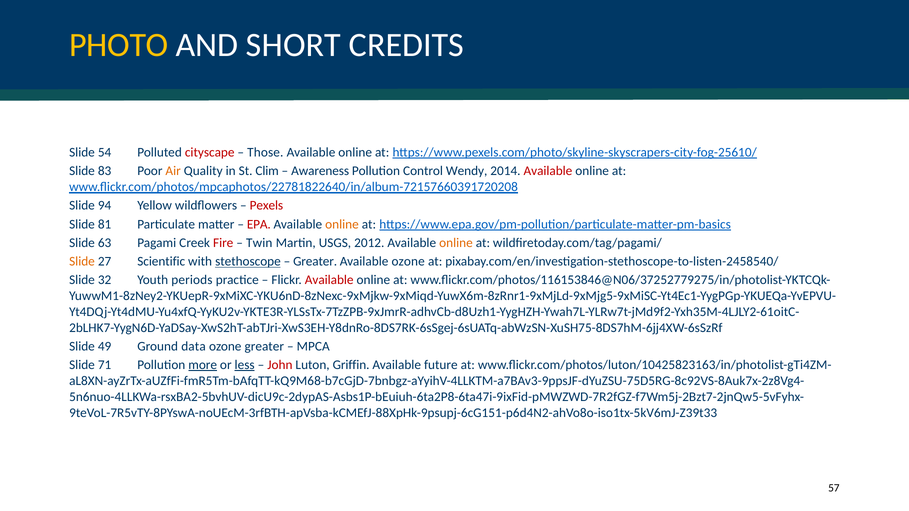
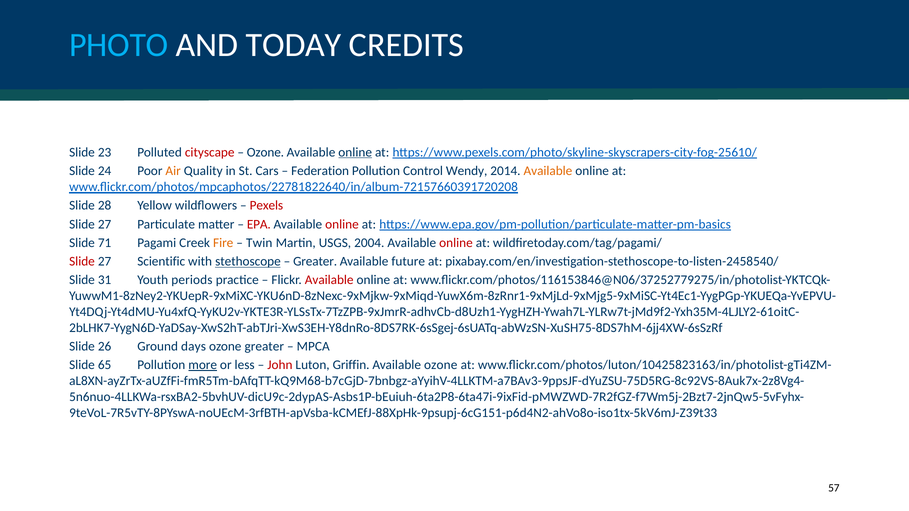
PHOTO colour: yellow -> light blue (119, 45)
SHORT: SHORT -> TODAY (294, 45)
54: 54 -> 23 (105, 152)
Those: Those -> Ozone (265, 152)
online underline: none -> present (355, 152)
83: 83 -> 24 (105, 171)
Clim: Clim -> Cars (267, 171)
Awareness: Awareness -> Federation (320, 171)
Available colour: red -> orange (548, 171)
94: 94 -> 28 (105, 206)
81: 81 -> 27 (105, 224)
online colour: orange -> red (342, 224)
63: 63 -> 71 (105, 243)
Fire colour: red -> orange (223, 243)
2012: 2012 -> 2004 (369, 243)
online colour: orange -> red (456, 243)
Slide colour: orange -> red (82, 262)
Available ozone: ozone -> future (408, 262)
32: 32 -> 31 (105, 280)
49: 49 -> 26 (105, 347)
data: data -> days (194, 347)
71: 71 -> 65 (105, 365)
less underline: present -> none (245, 365)
Available future: future -> ozone (441, 365)
